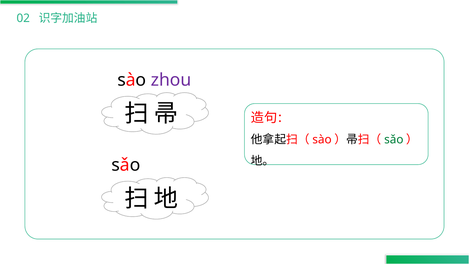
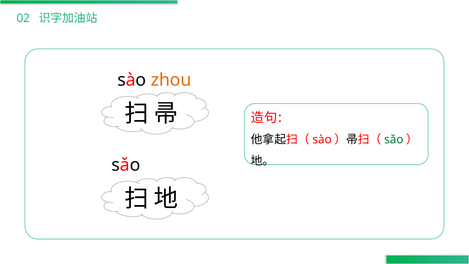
zhou colour: purple -> orange (171, 80)
